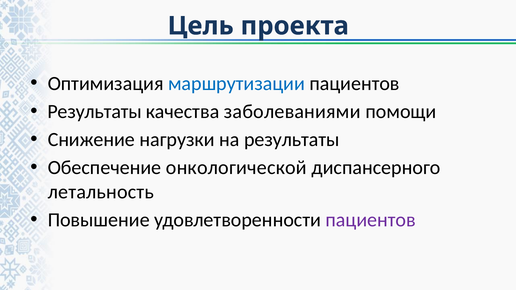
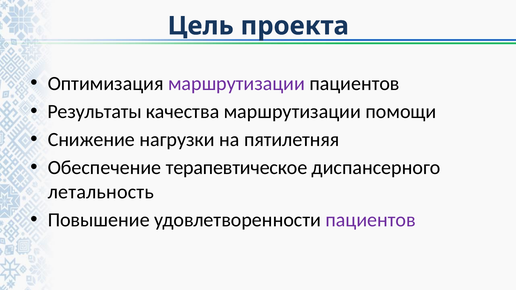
маршрутизации colour: blue -> purple (236, 83)
качества заболеваниями: заболеваниями -> маршрутизации (292, 112)
на результаты: результаты -> пятилетняя (292, 140)
онкологической: онкологической -> терапевтическое (237, 168)
